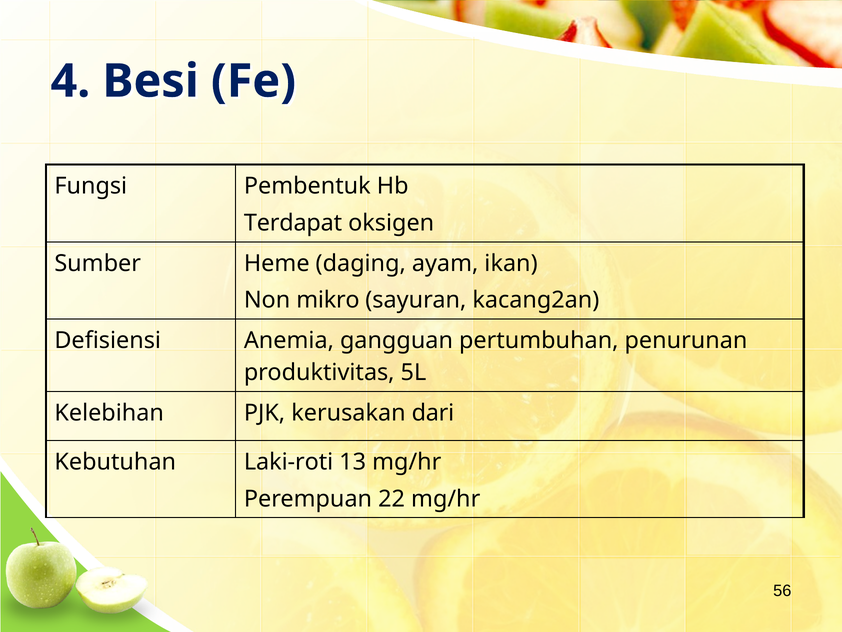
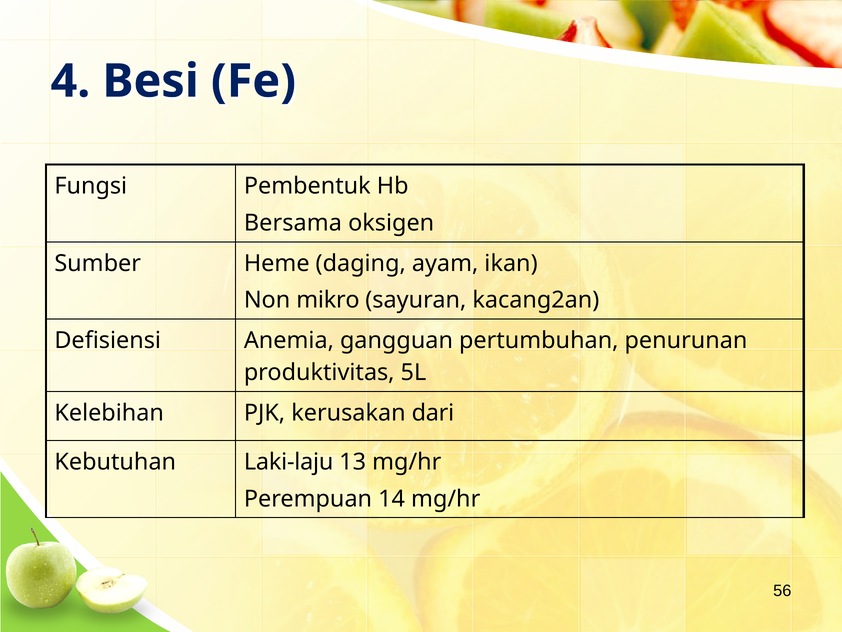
Terdapat: Terdapat -> Bersama (293, 223)
Laki-roti: Laki-roti -> Laki-laju (289, 462)
22: 22 -> 14 (392, 498)
